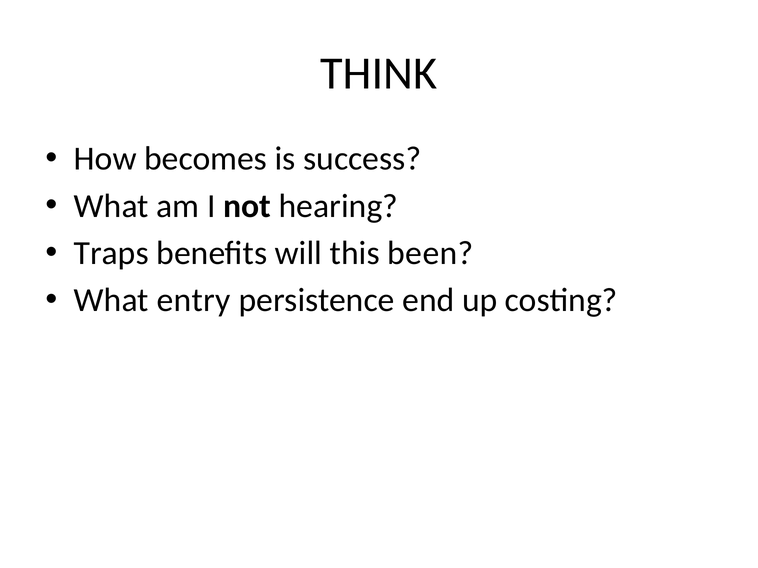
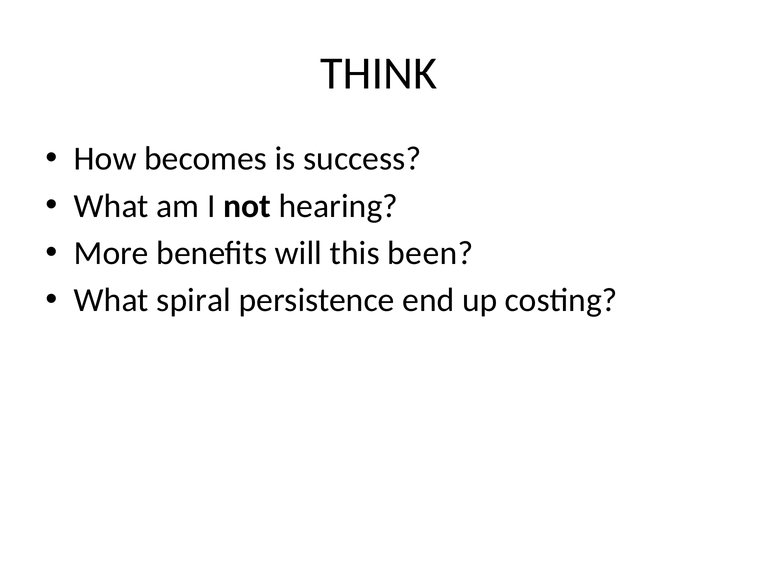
Traps: Traps -> More (111, 253)
entry: entry -> spiral (194, 301)
